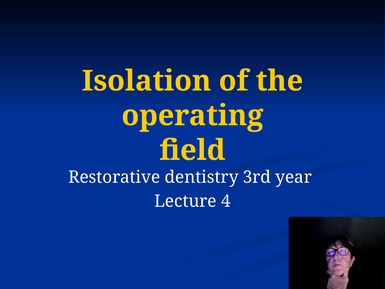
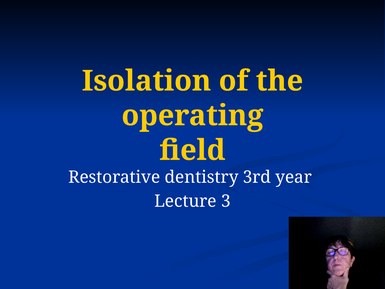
4: 4 -> 3 (226, 201)
